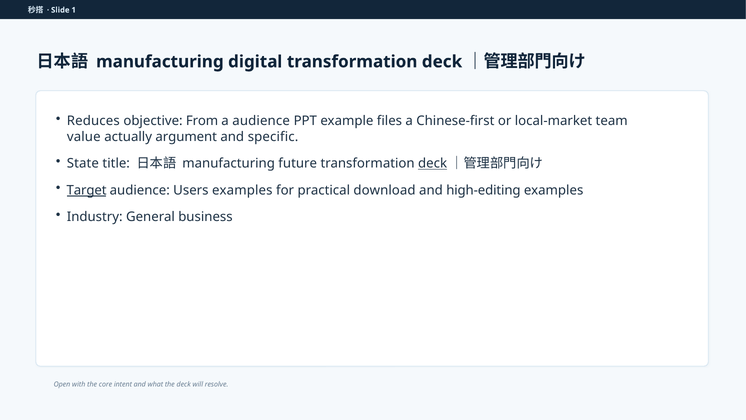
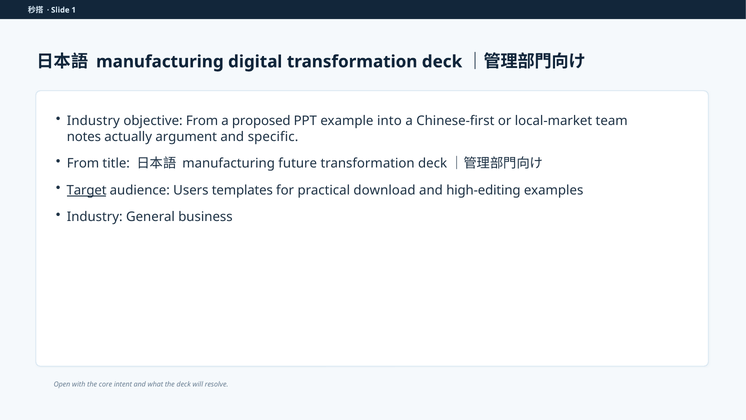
Reduces: Reduces -> Industry (93, 121)
a audience: audience -> proposed (261, 121)
files: files -> into (389, 121)
value: value -> notes (84, 137)
State: State -> From (83, 163)
deck underline: present -> none (433, 163)
Users examples: examples -> templates (242, 190)
